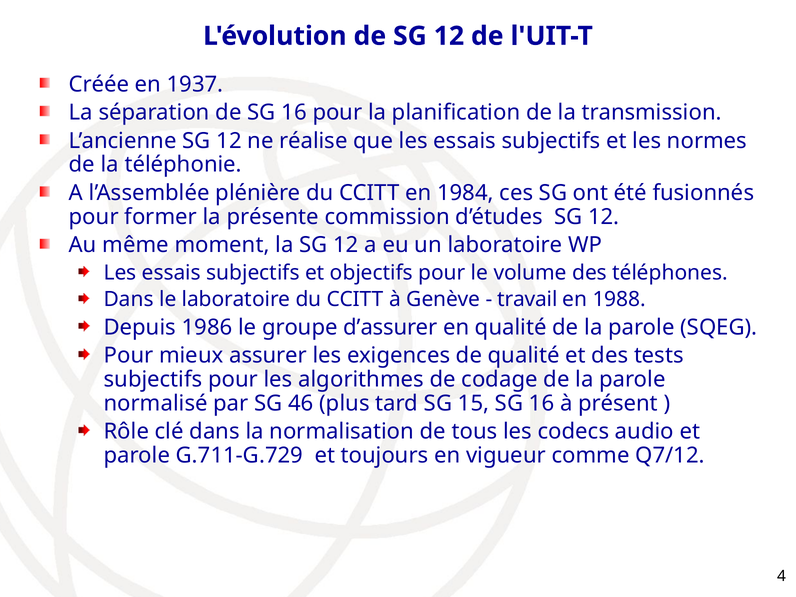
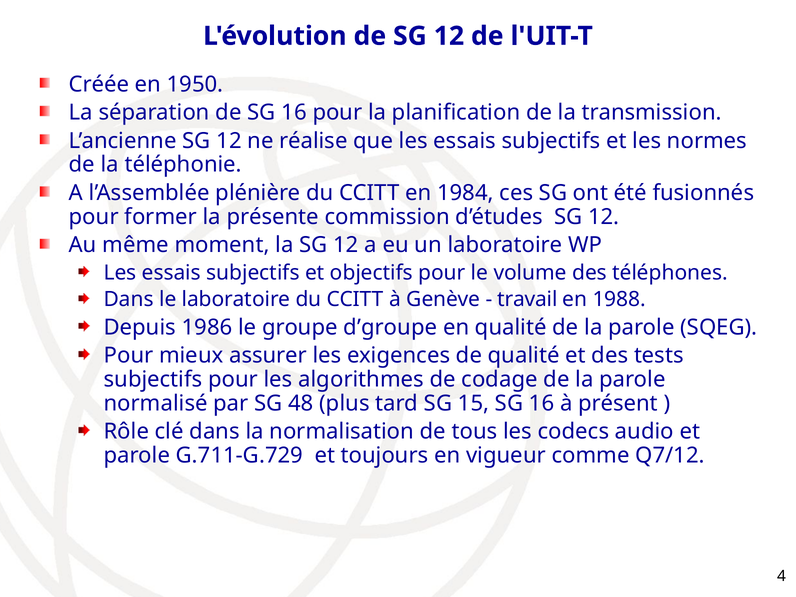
1937: 1937 -> 1950 (195, 84)
d’assurer: d’assurer -> d’groupe (390, 327)
46: 46 -> 48 (301, 403)
